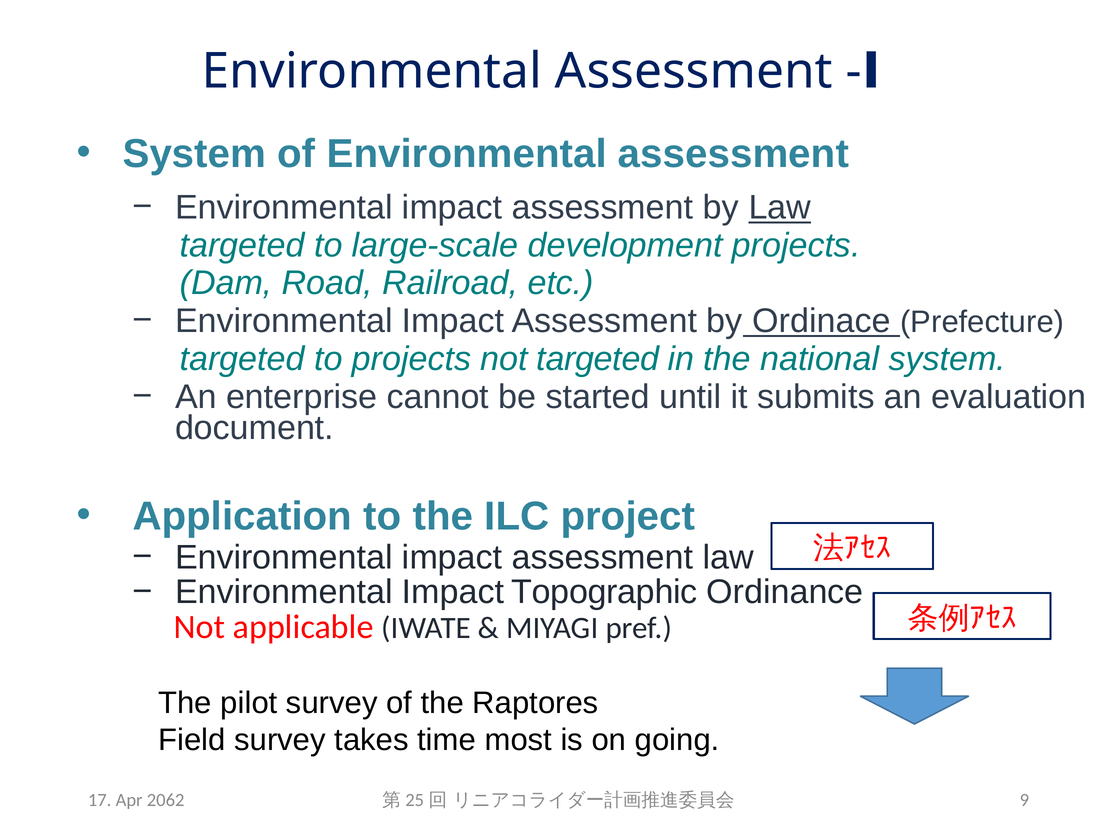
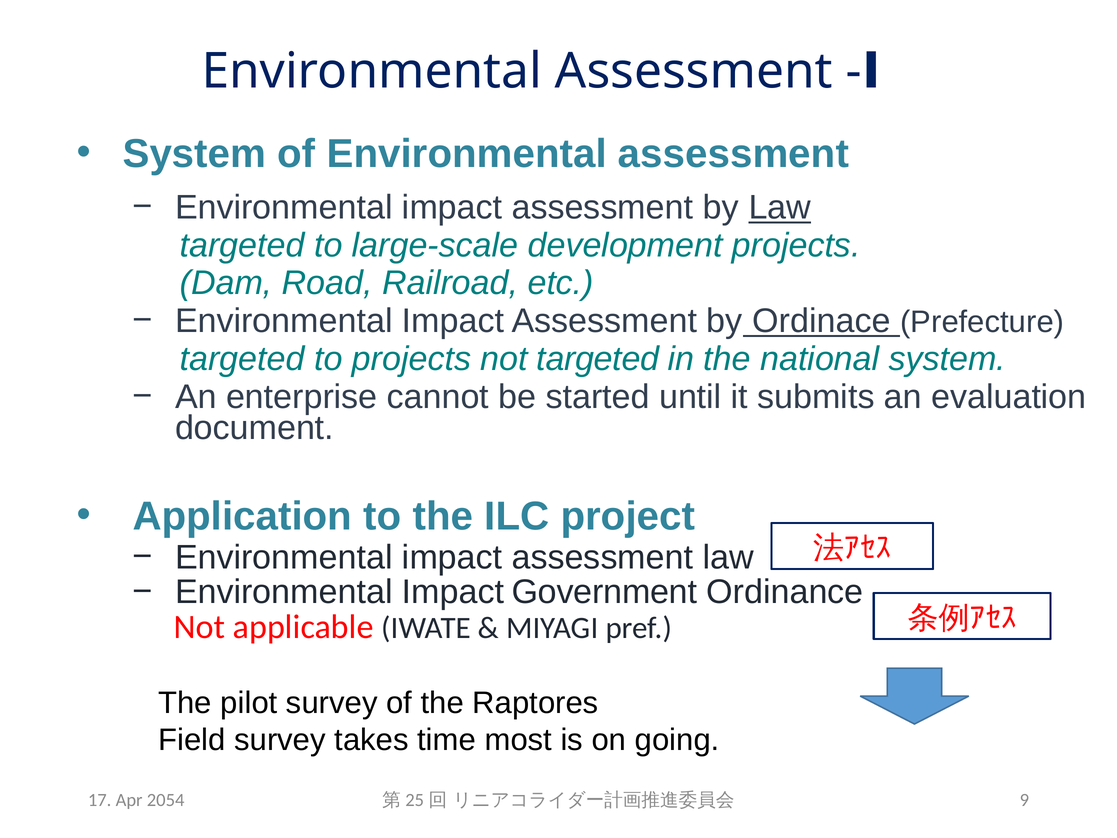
Topographic: Topographic -> Government (604, 592)
2062: 2062 -> 2054 (166, 800)
